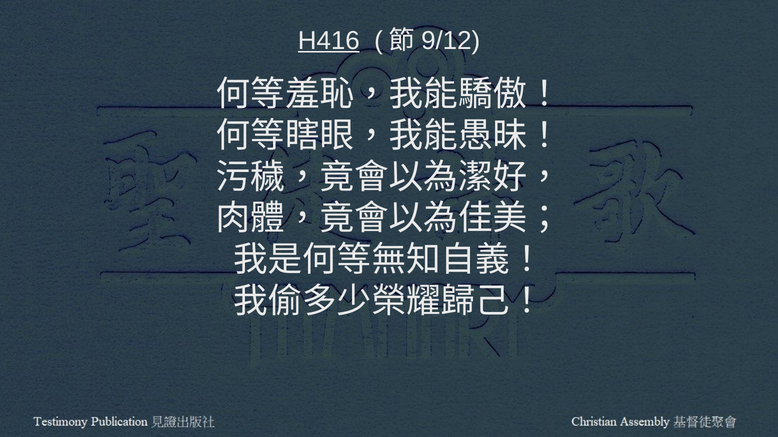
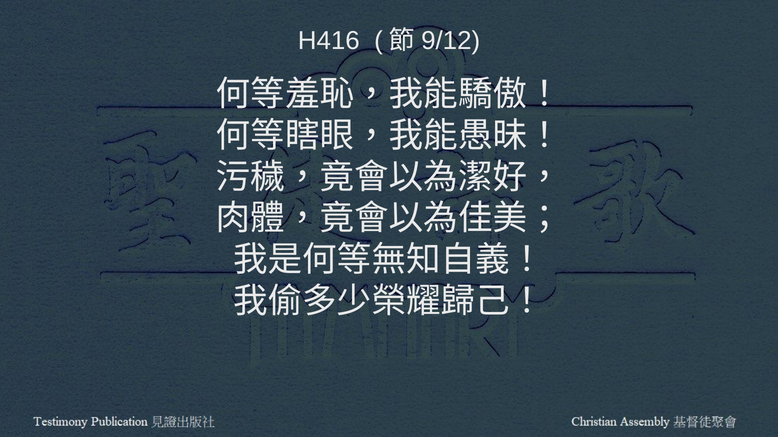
H416 underline: present -> none (329, 41)
